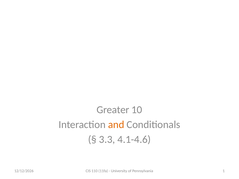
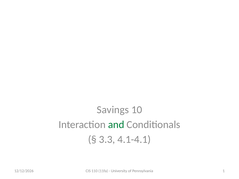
Greater: Greater -> Savings (113, 110)
and colour: orange -> green (116, 125)
4.1-4.6: 4.1-4.6 -> 4.1-4.1 (134, 140)
